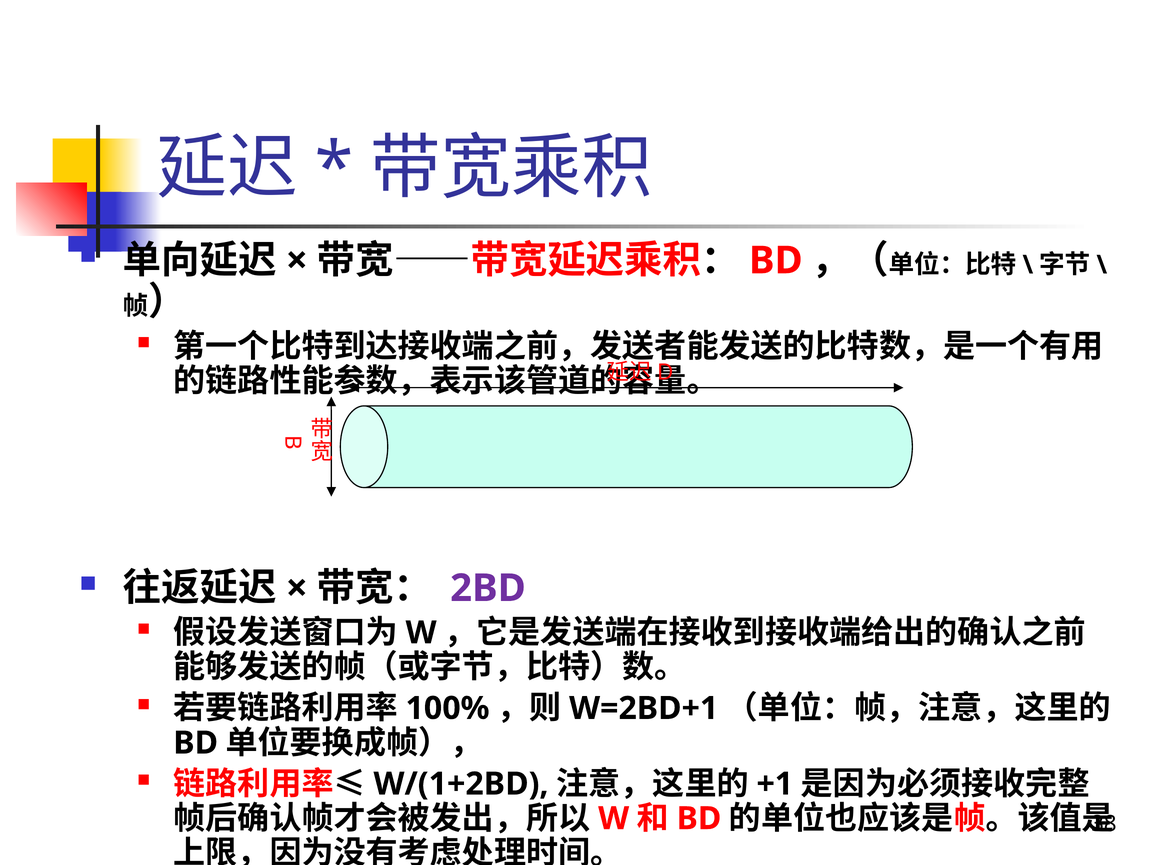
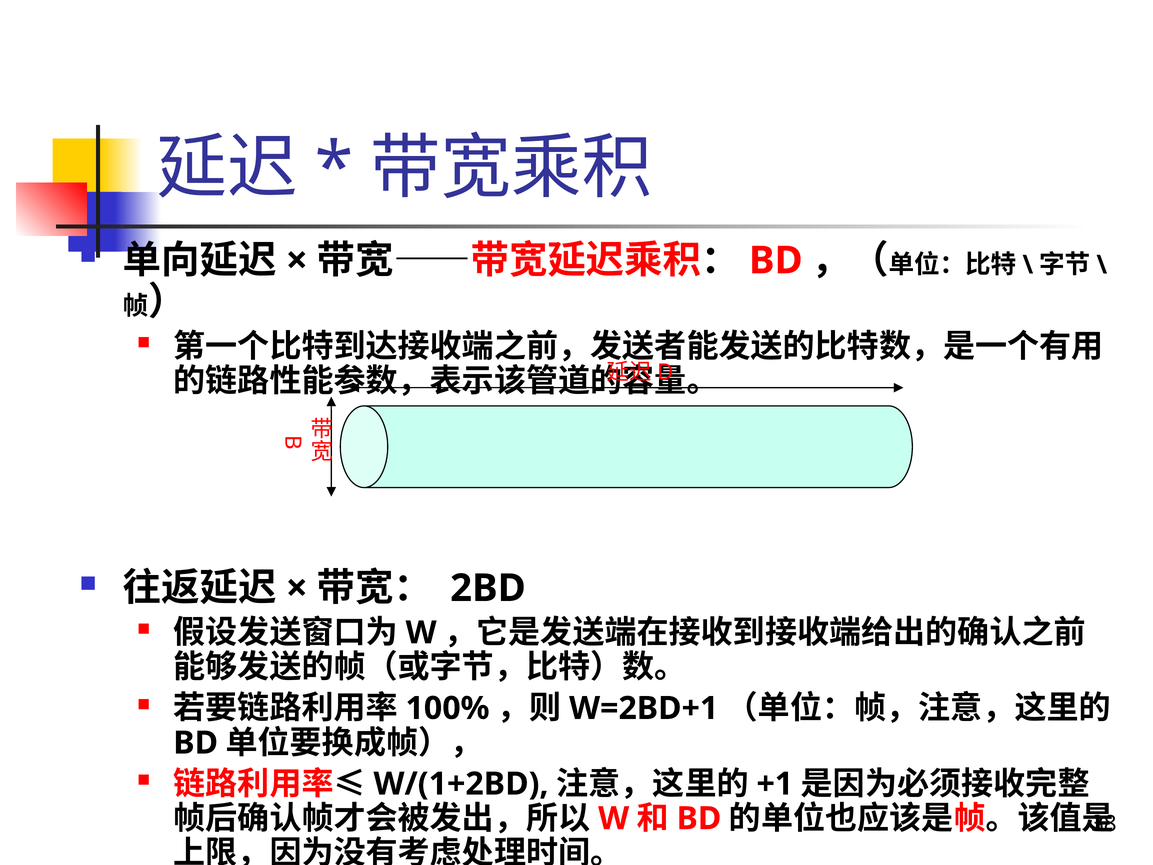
2BD colour: purple -> black (488, 588)
